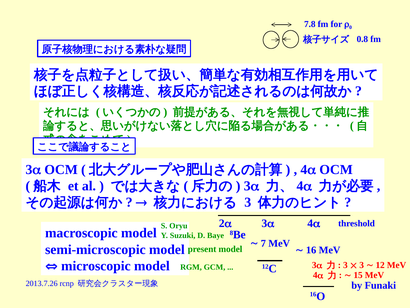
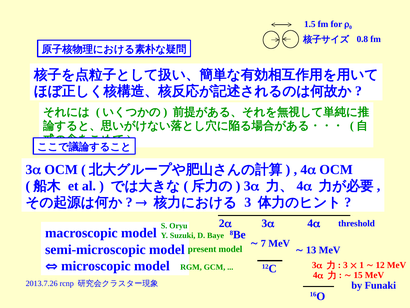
7.8: 7.8 -> 1.5 (310, 24)
16: 16 -> 13 (311, 250)
3: 3 -> 1 (362, 265)
